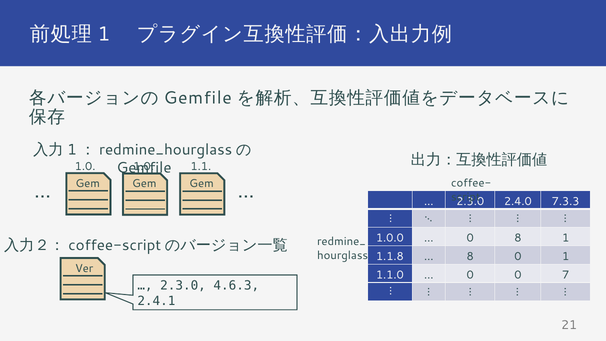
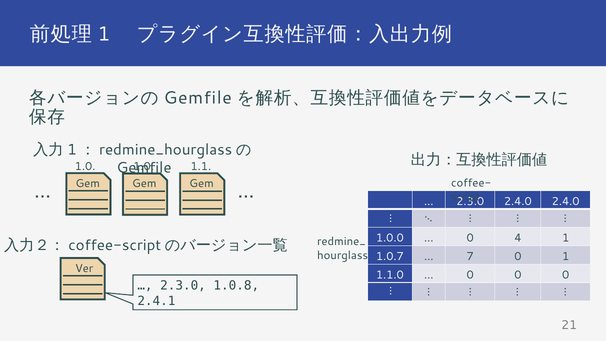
2.4.0 7.3.3: 7.3.3 -> 2.4.0 (566, 202)
0 8: 8 -> 4 (518, 238)
1.1.8: 1.1.8 -> 1.0.7 (390, 256)
8: 8 -> 7 (470, 256)
0 0 7: 7 -> 0 (566, 275)
4.6.3: 4.6.3 -> 1.0.8 (236, 286)
